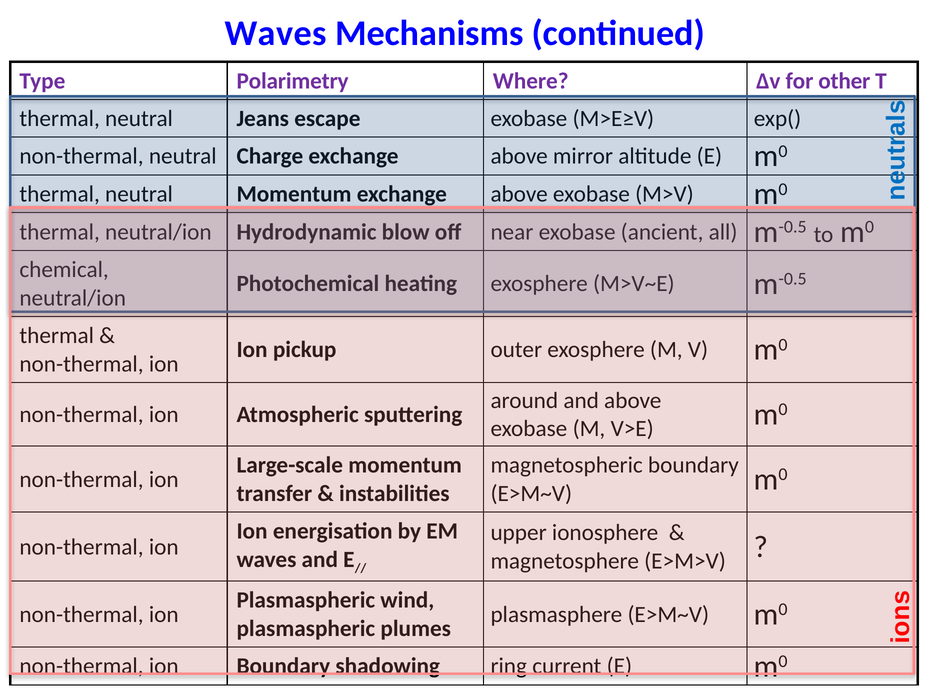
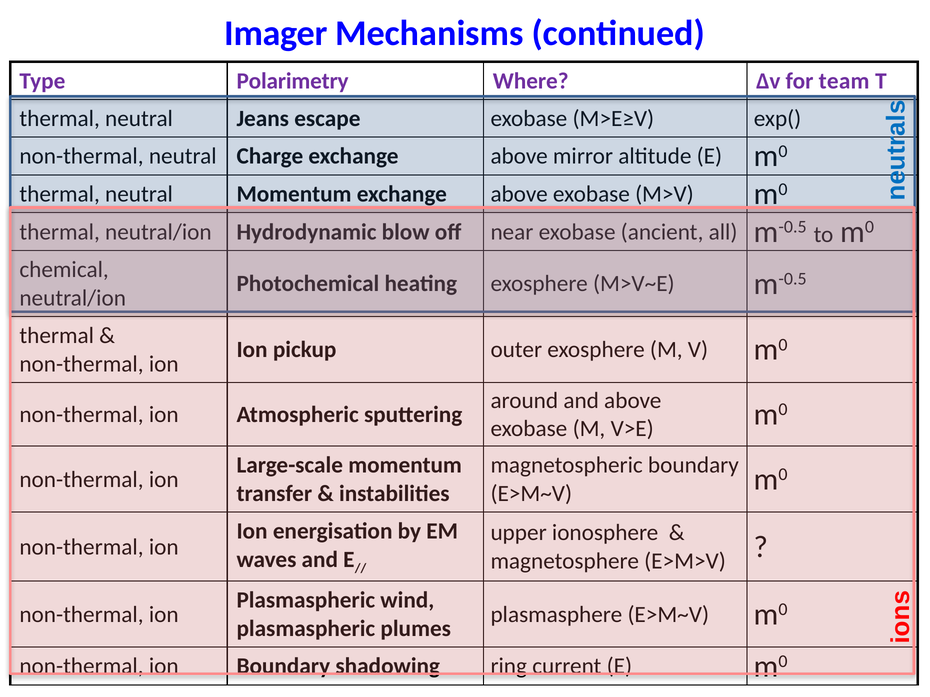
Waves: Waves -> Imager (276, 33)
other: other -> team (844, 81)
